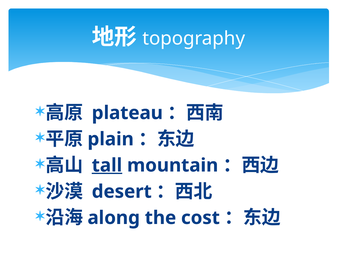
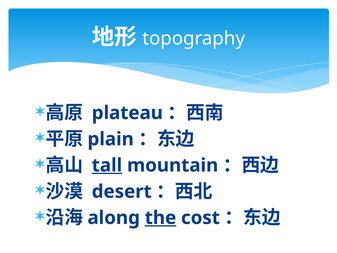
the underline: none -> present (160, 218)
